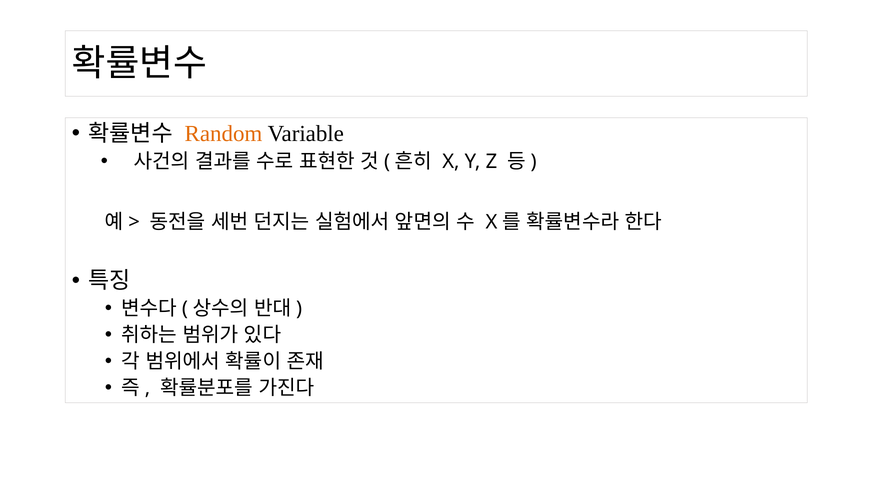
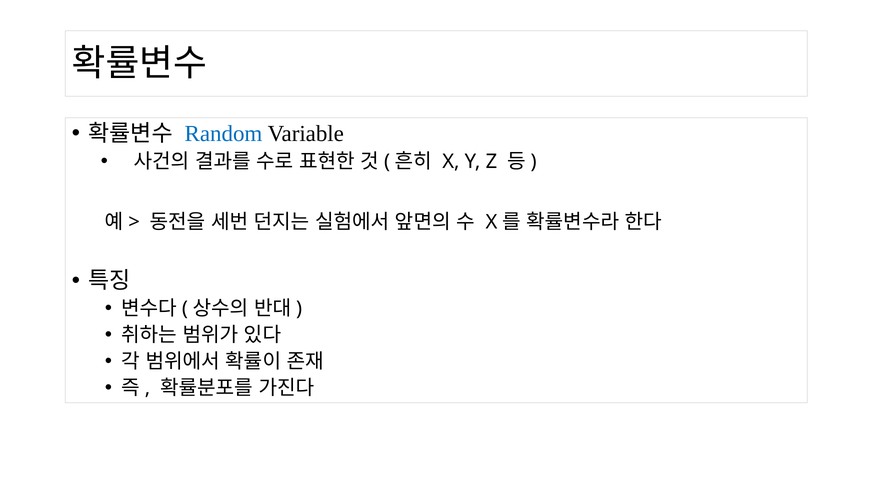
Random colour: orange -> blue (223, 134)
